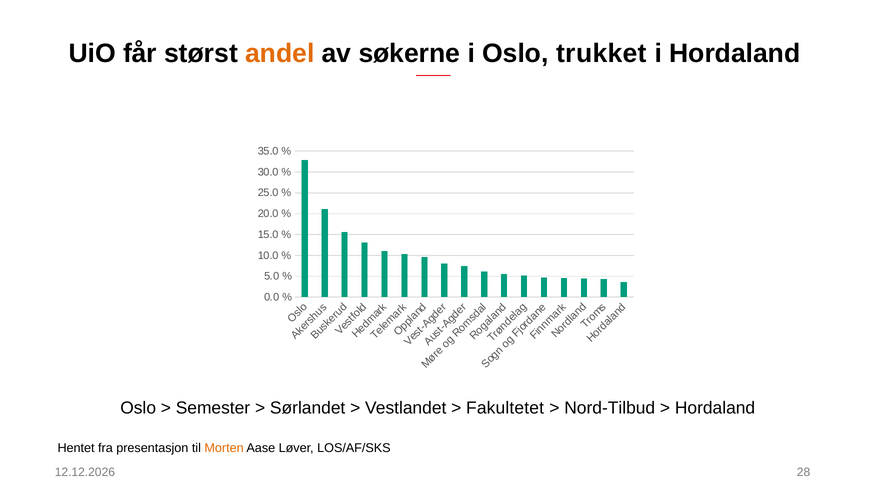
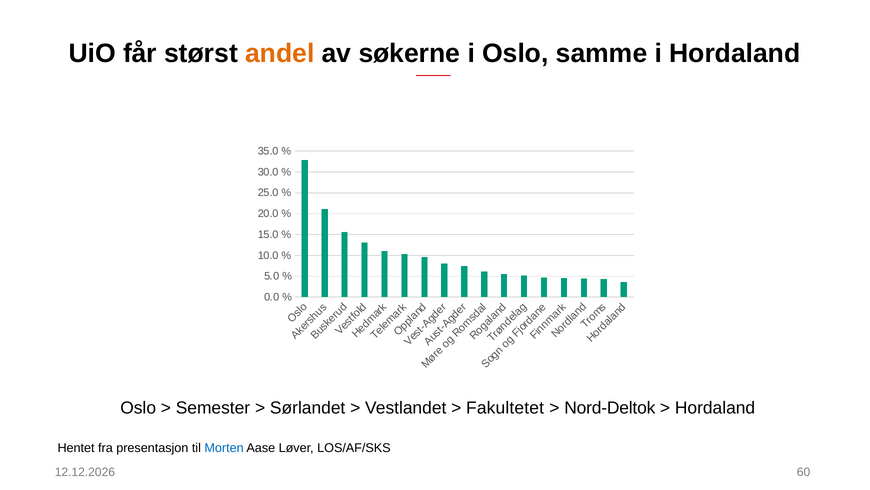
trukket: trukket -> samme (602, 53)
Nord-Tilbud: Nord-Tilbud -> Nord-Deltok (610, 408)
Morten colour: orange -> blue (224, 448)
28: 28 -> 60 (804, 472)
